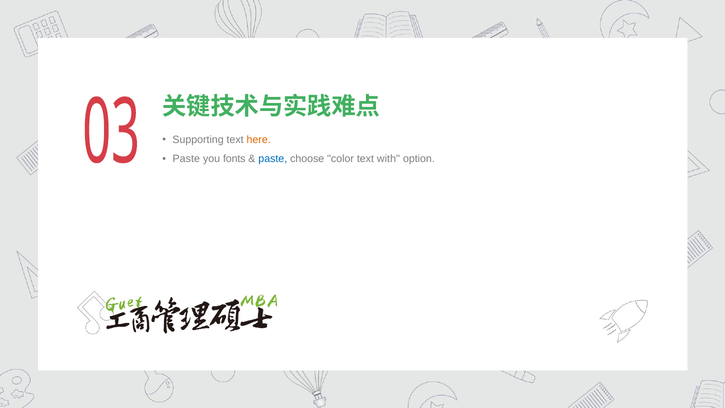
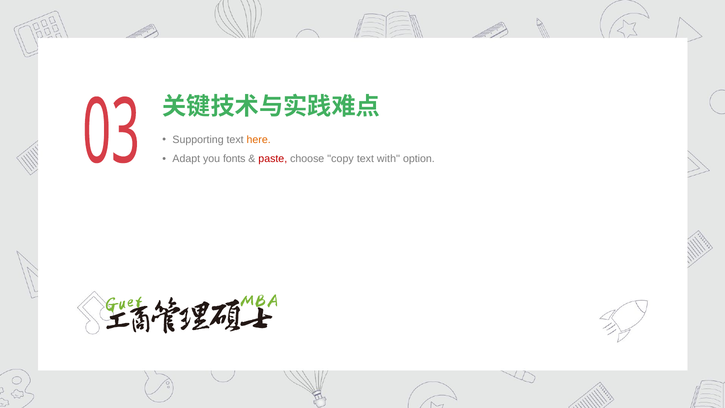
Paste: Paste -> Adapt (186, 159)
paste colour: blue -> red (273, 159)
color: color -> copy (341, 159)
